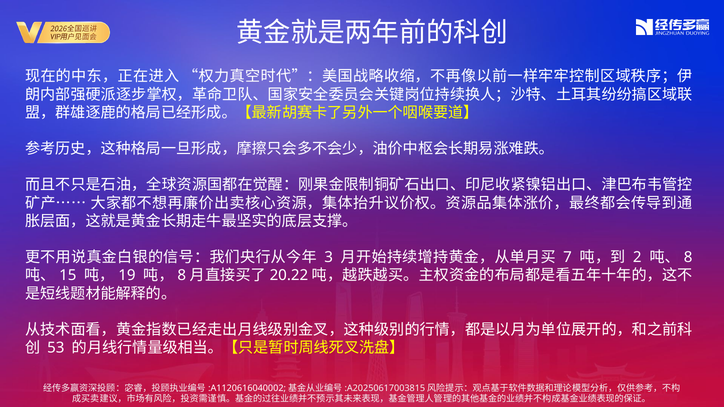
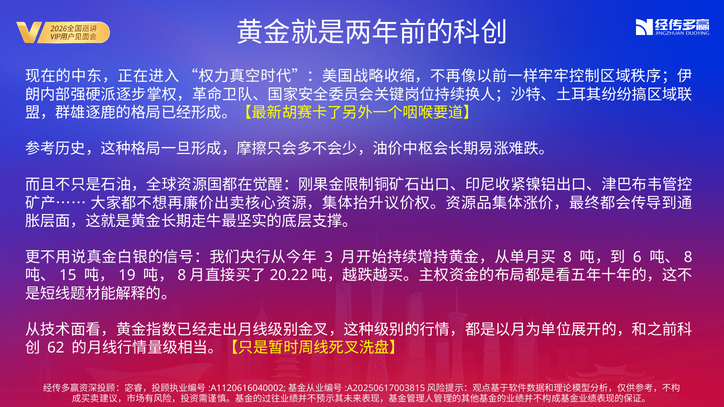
7: 7 -> 8 (567, 258)
2: 2 -> 6 (637, 258)
53: 53 -> 62 (56, 348)
